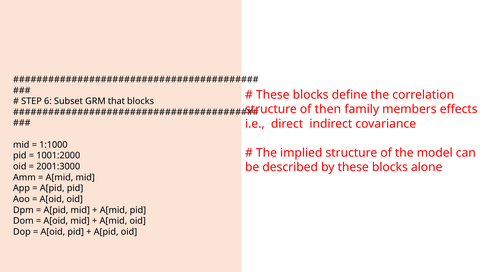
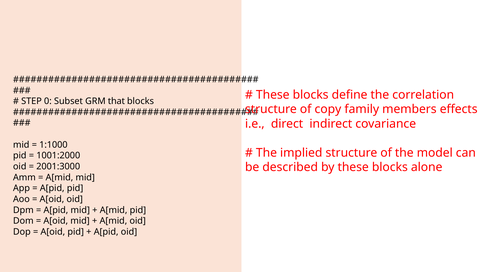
6: 6 -> 0 (48, 101)
then: then -> copy (328, 109)
